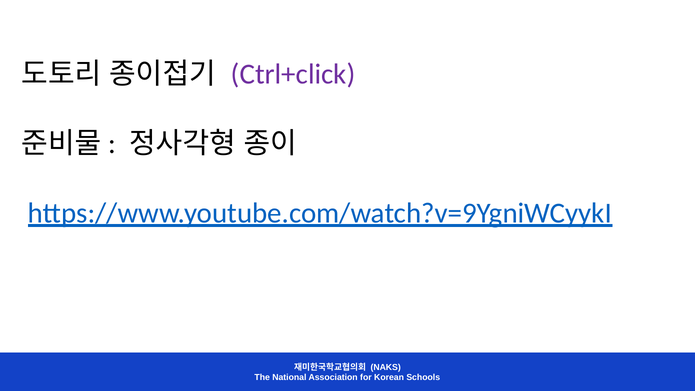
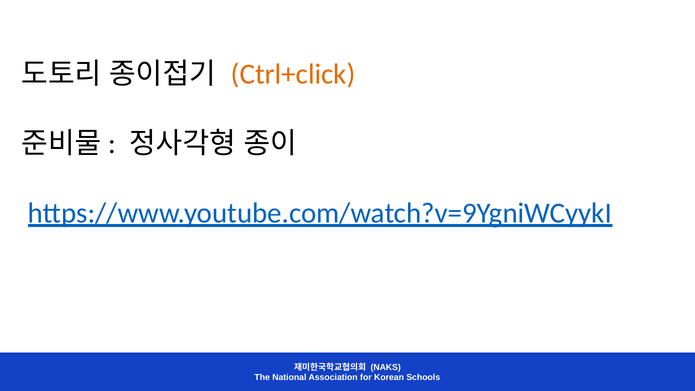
Ctrl+click colour: purple -> orange (293, 74)
